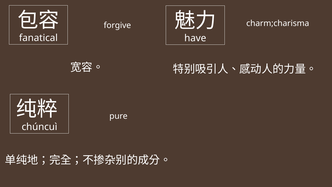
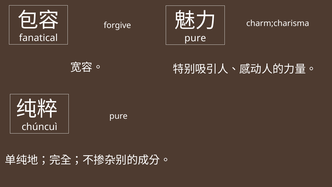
have: have -> pure (195, 38)
